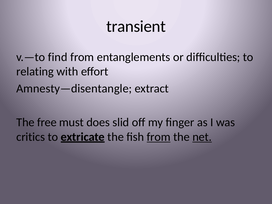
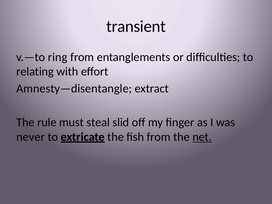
find: find -> ring (58, 57)
free: free -> rule (47, 122)
does: does -> steal (98, 122)
critics: critics -> never (31, 137)
from underline: present -> none (159, 137)
